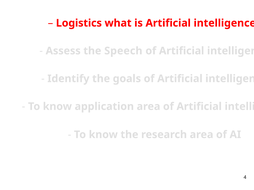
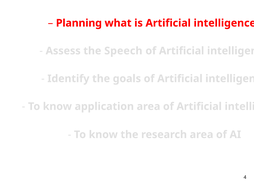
Logistics: Logistics -> Planning (79, 23)
